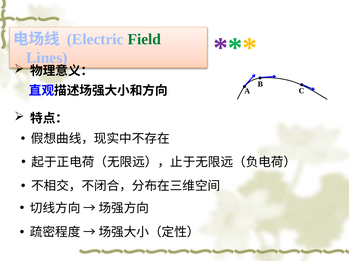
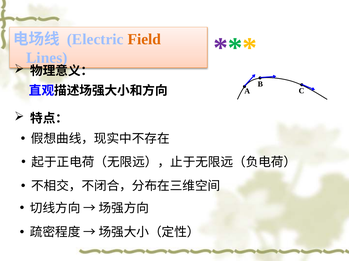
Field colour: green -> orange (144, 39)
